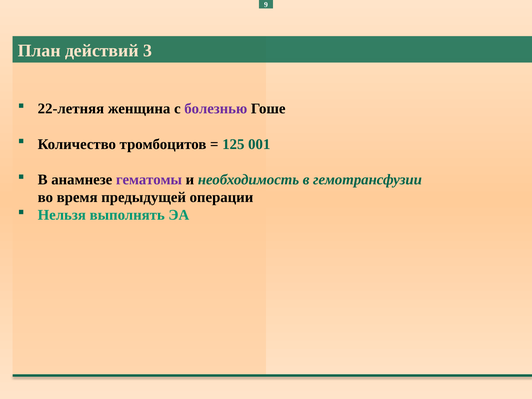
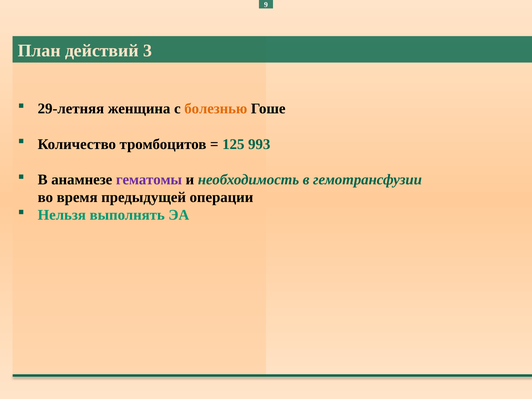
22-летняя: 22-летняя -> 29-летняя (71, 109)
болезнью colour: purple -> orange (216, 109)
001: 001 -> 993 (259, 144)
